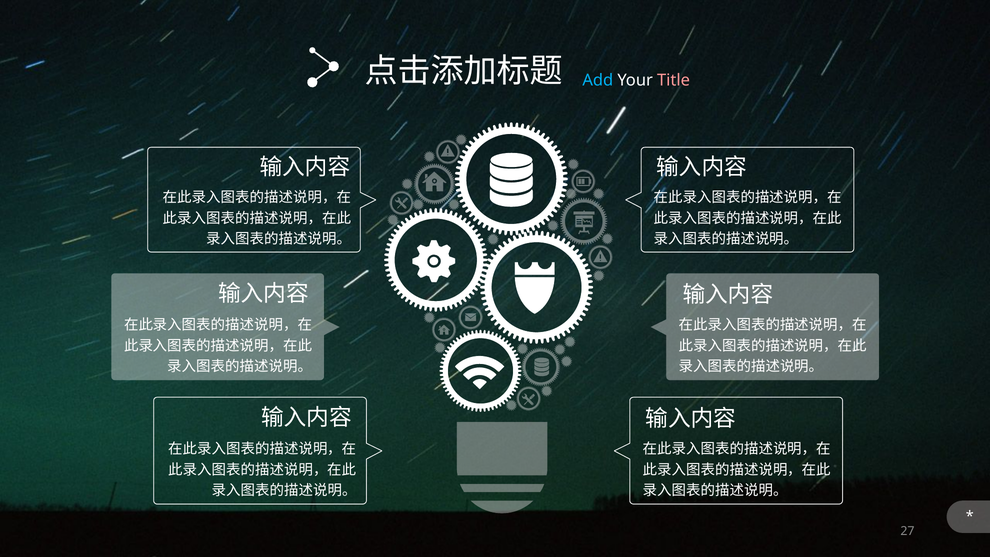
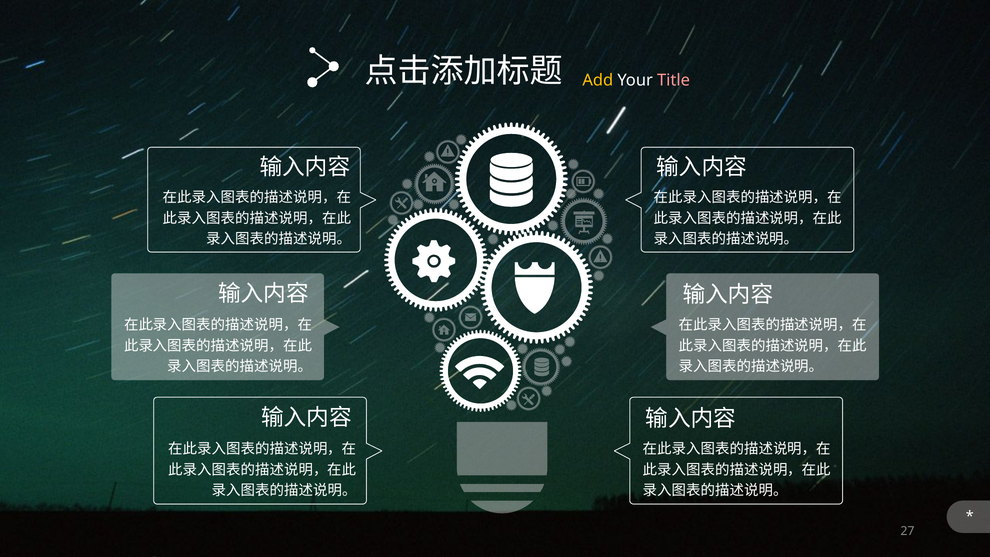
Add colour: light blue -> yellow (598, 81)
